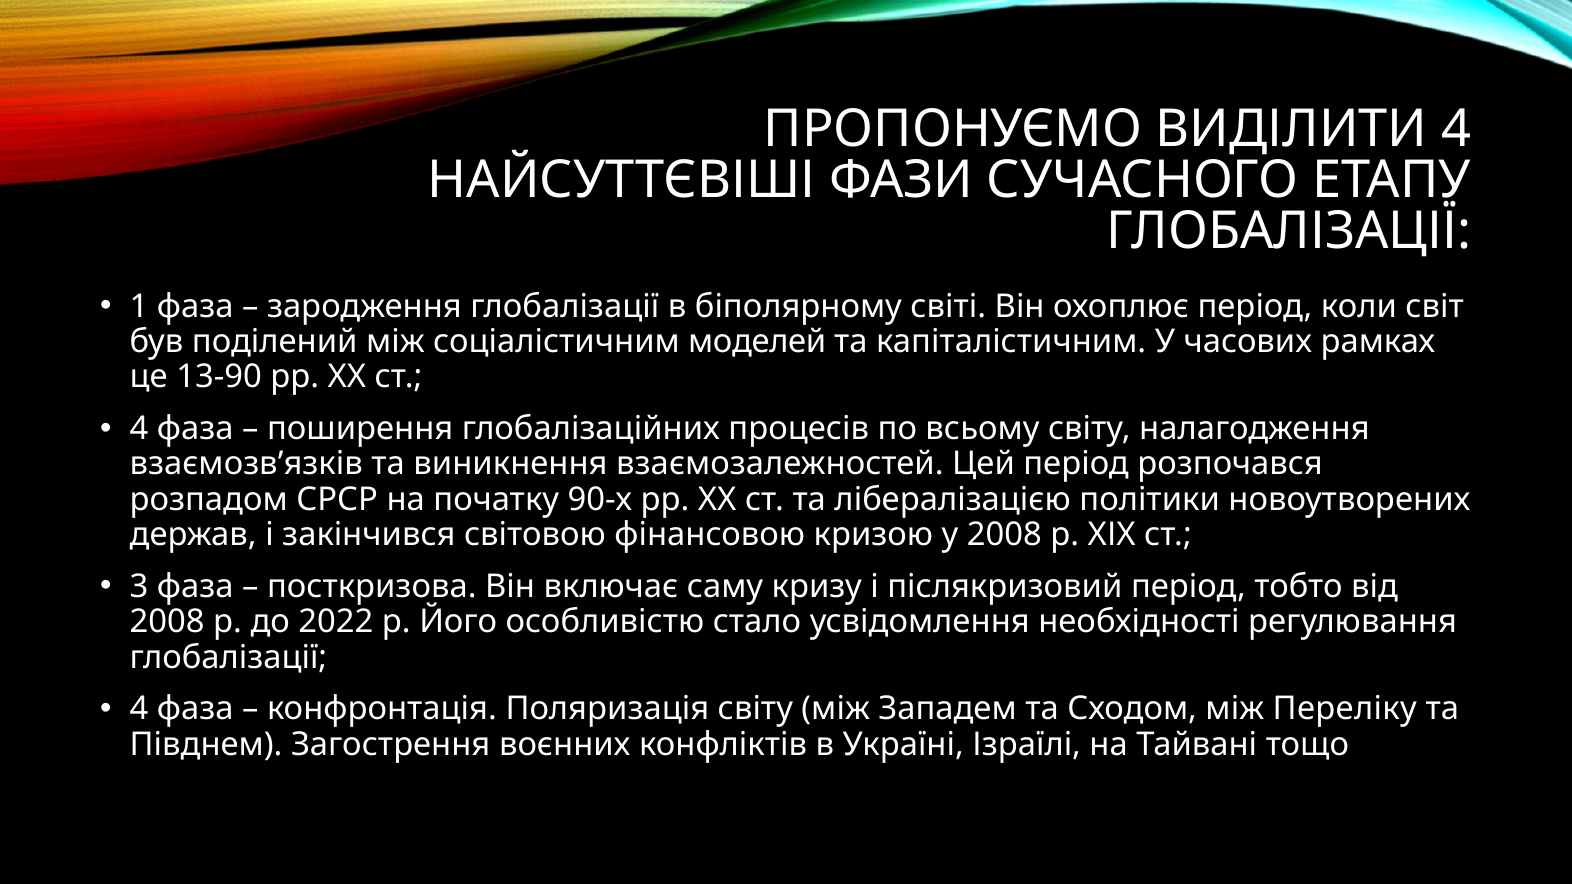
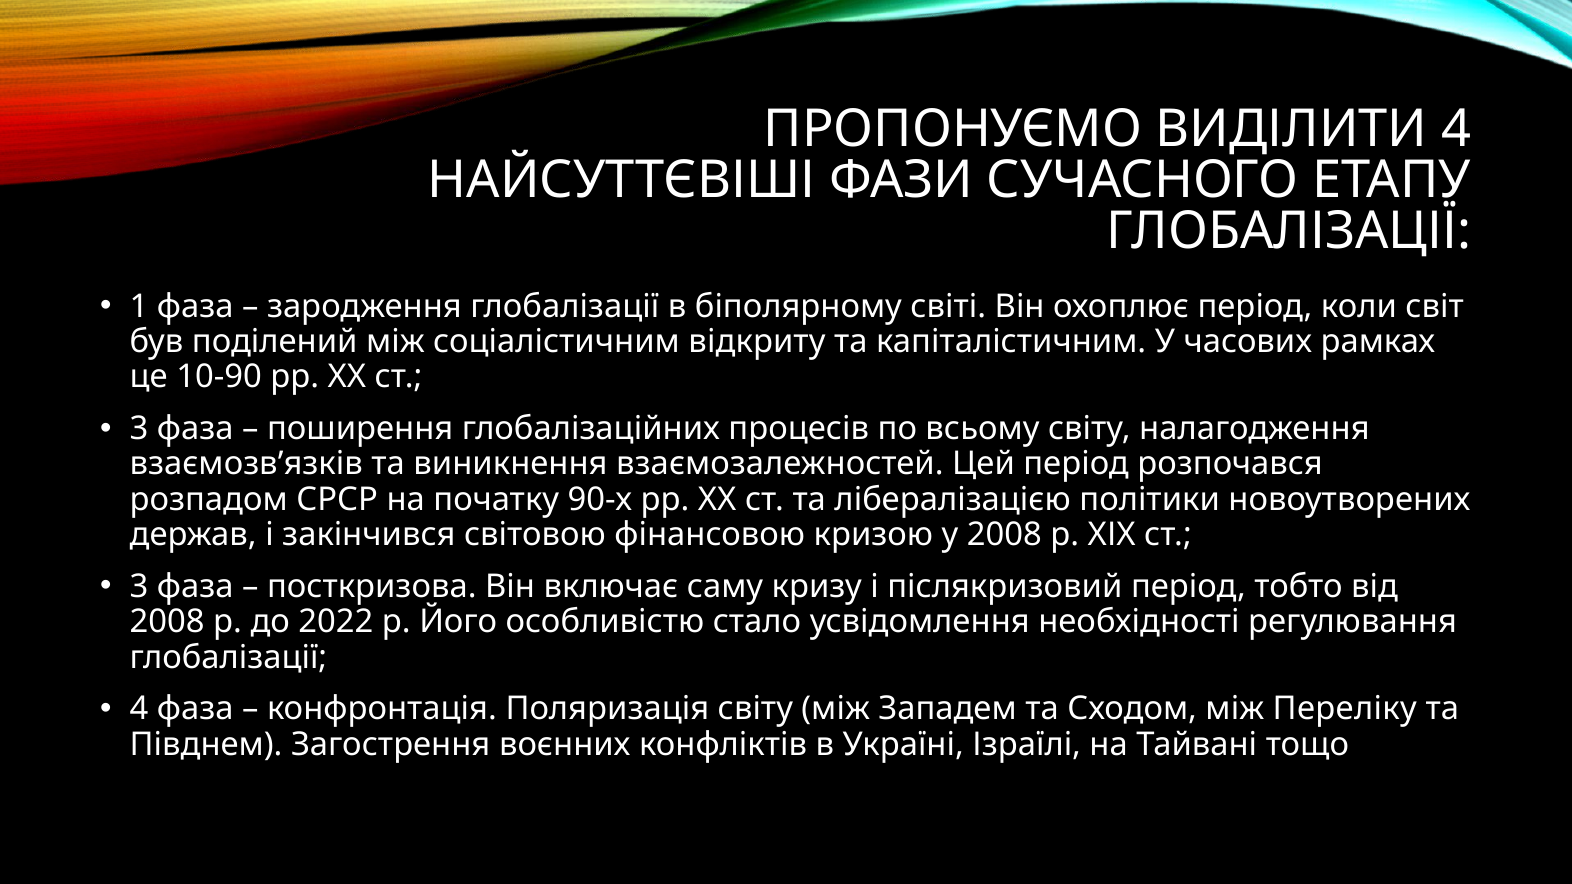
моделей: моделей -> відкриту (757, 342)
13-90: 13-90 -> 10-90 (219, 377)
4: 4 -> 3 (139, 429)
